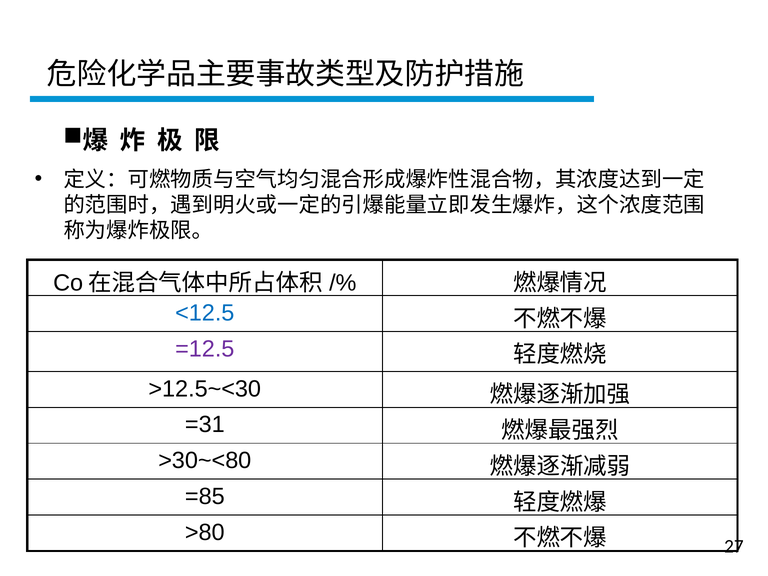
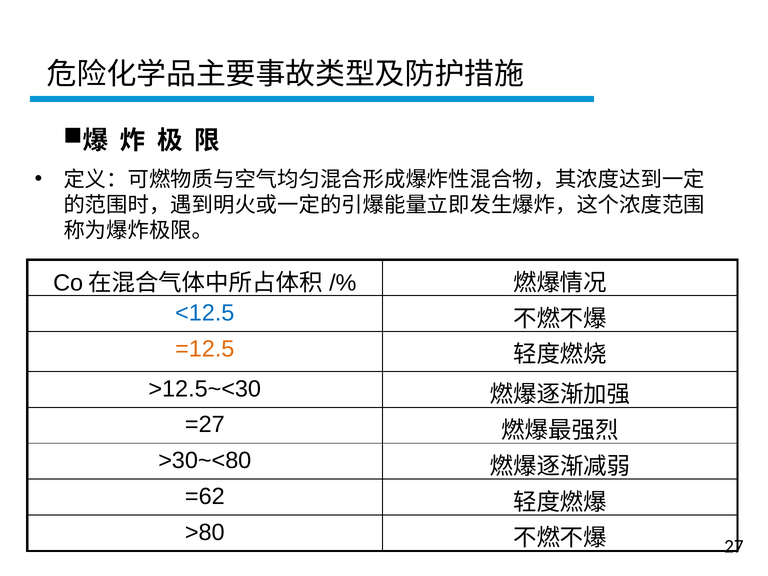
=12.5 colour: purple -> orange (205, 349)
=31: =31 -> =27 (205, 425)
=85: =85 -> =62 (205, 496)
